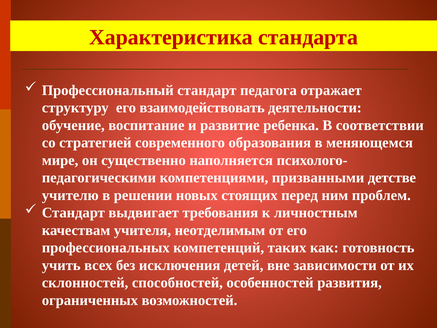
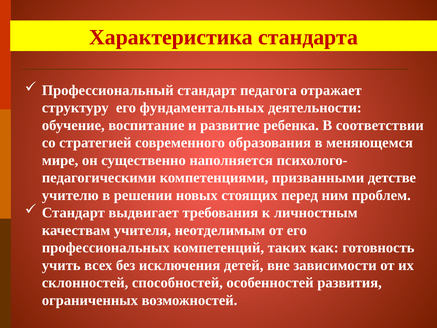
взаимодействовать: взаимодействовать -> фундаментальных (202, 108)
